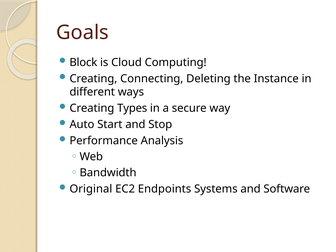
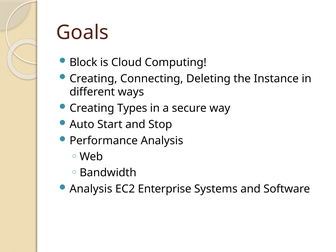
Original: Original -> Analysis (91, 189)
Endpoints: Endpoints -> Enterprise (165, 189)
